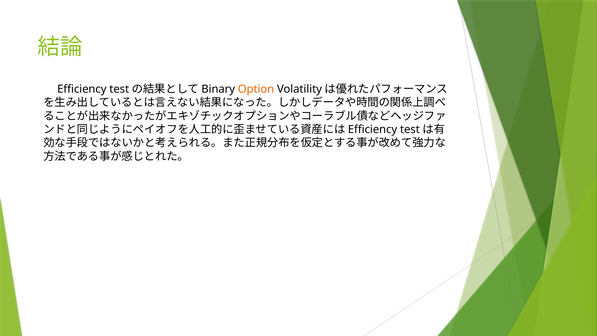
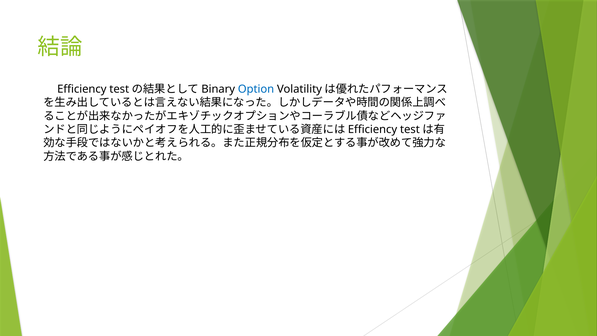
Option colour: orange -> blue (256, 89)
